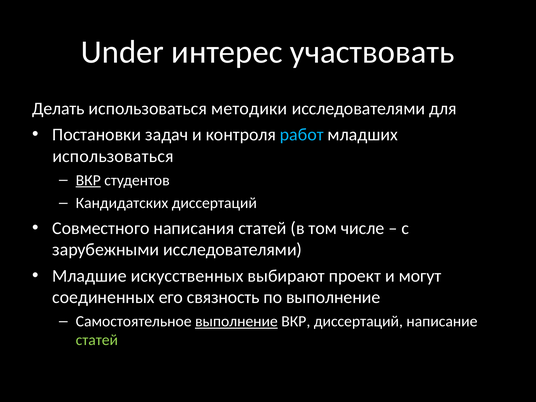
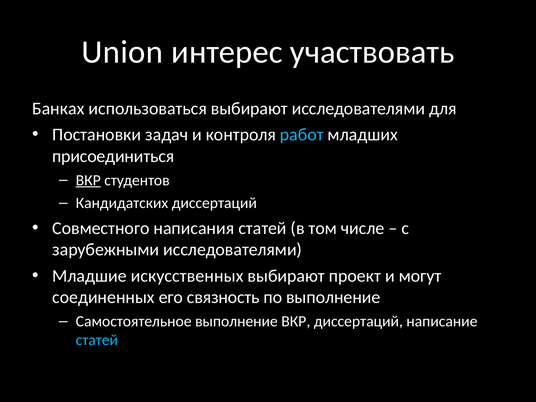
Under: Under -> Union (122, 52)
Делать: Делать -> Банках (58, 108)
использоваться методики: методики -> выбирают (249, 108)
использоваться: использоваться -> присоединиться (113, 156)
выполнение underline: present -> none (236, 321)
статей colour: light green -> light blue (97, 340)
